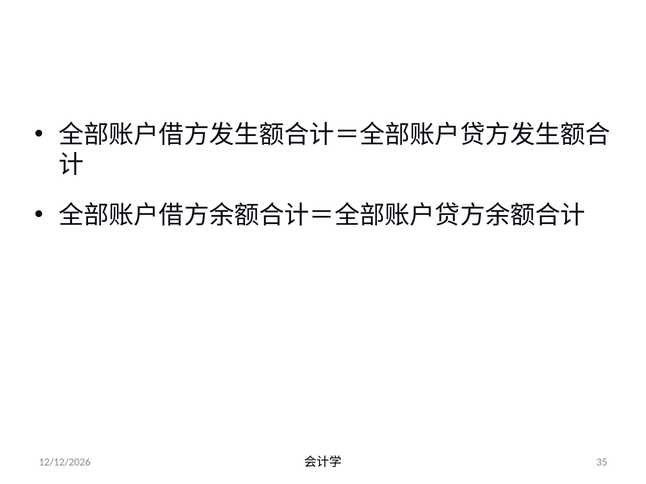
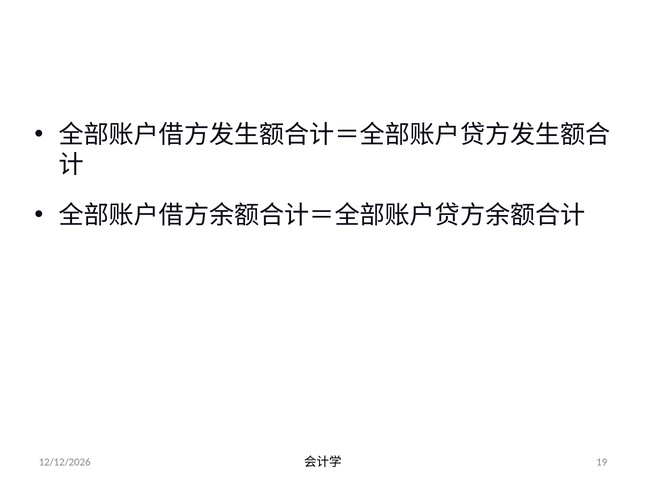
35: 35 -> 19 (602, 463)
